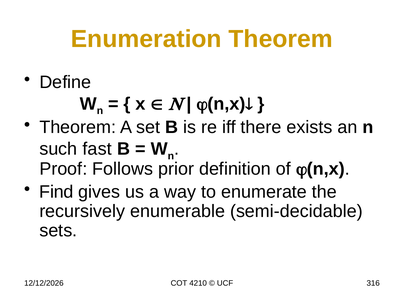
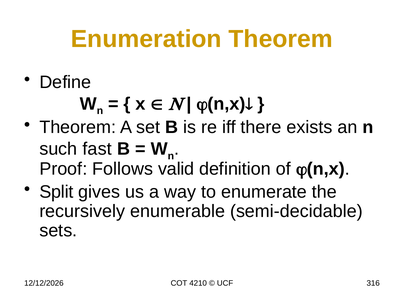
prior: prior -> valid (176, 169)
Find: Find -> Split (56, 192)
